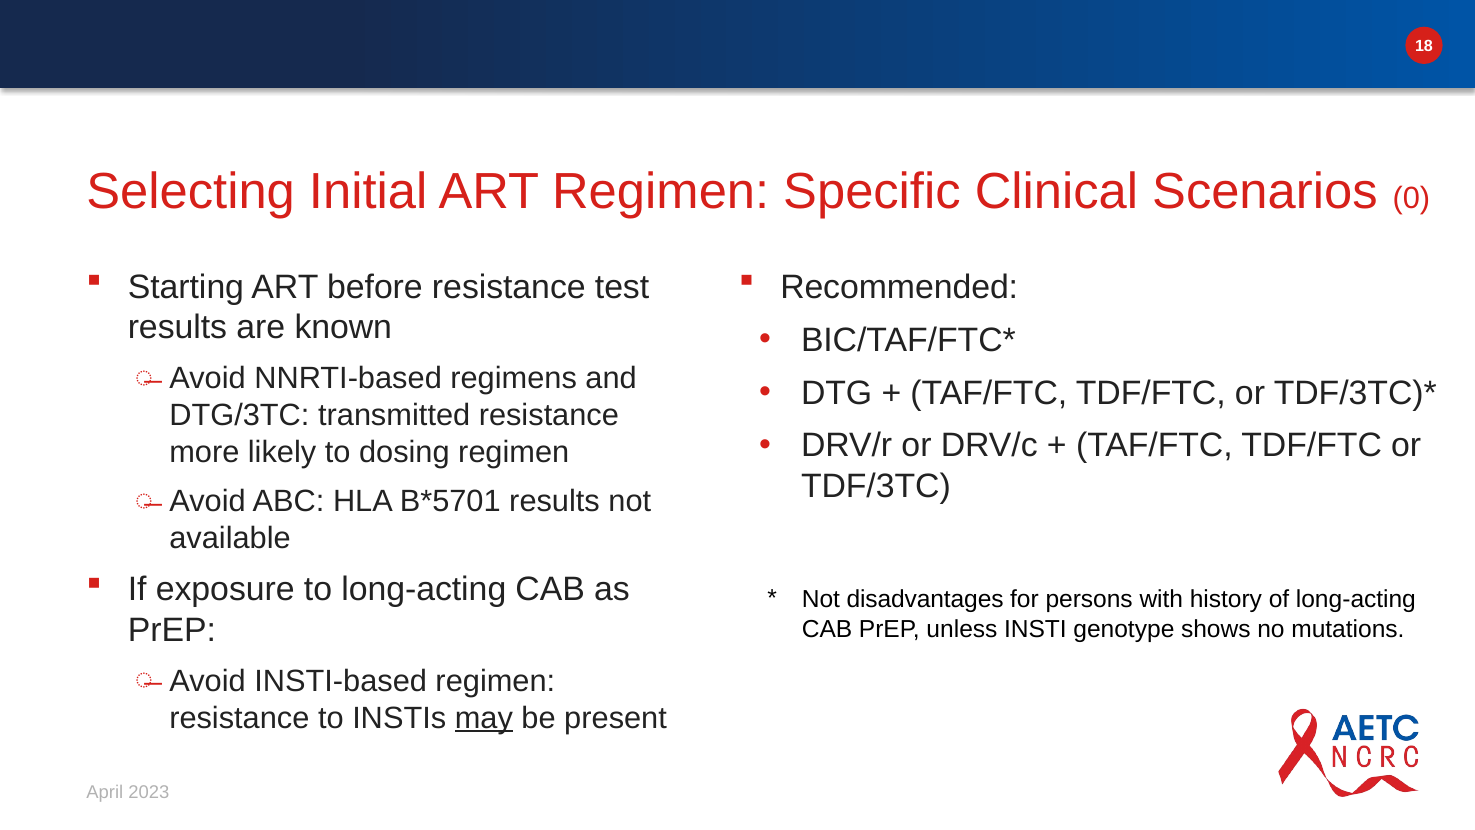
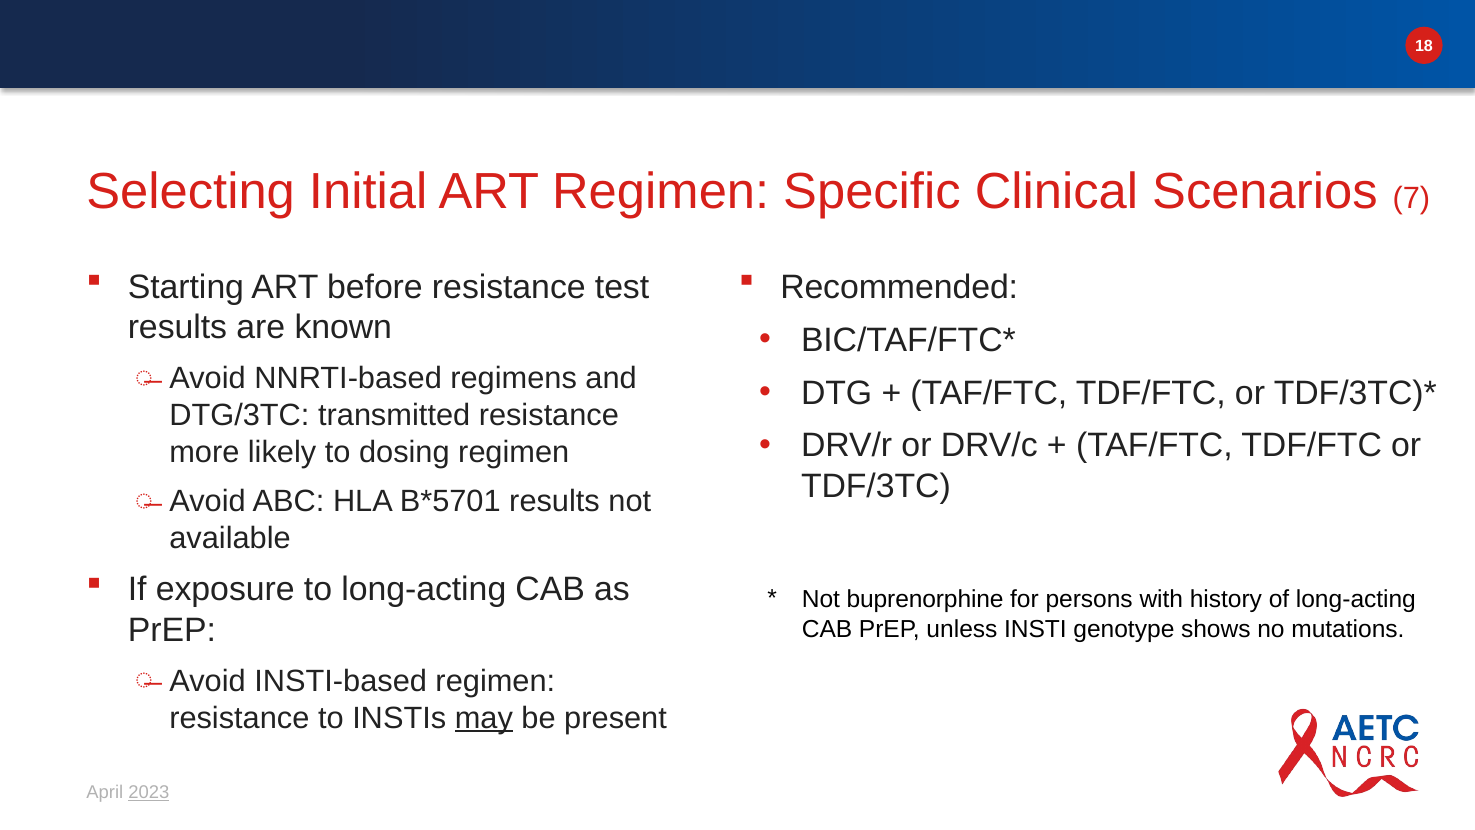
0: 0 -> 7 (1411, 198)
disadvantages: disadvantages -> buprenorphine (925, 599)
2023 underline: none -> present (149, 793)
